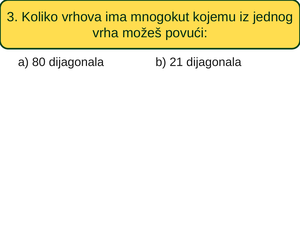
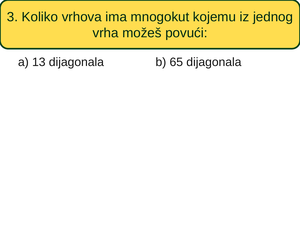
80: 80 -> 13 (39, 62)
21: 21 -> 65 (176, 62)
